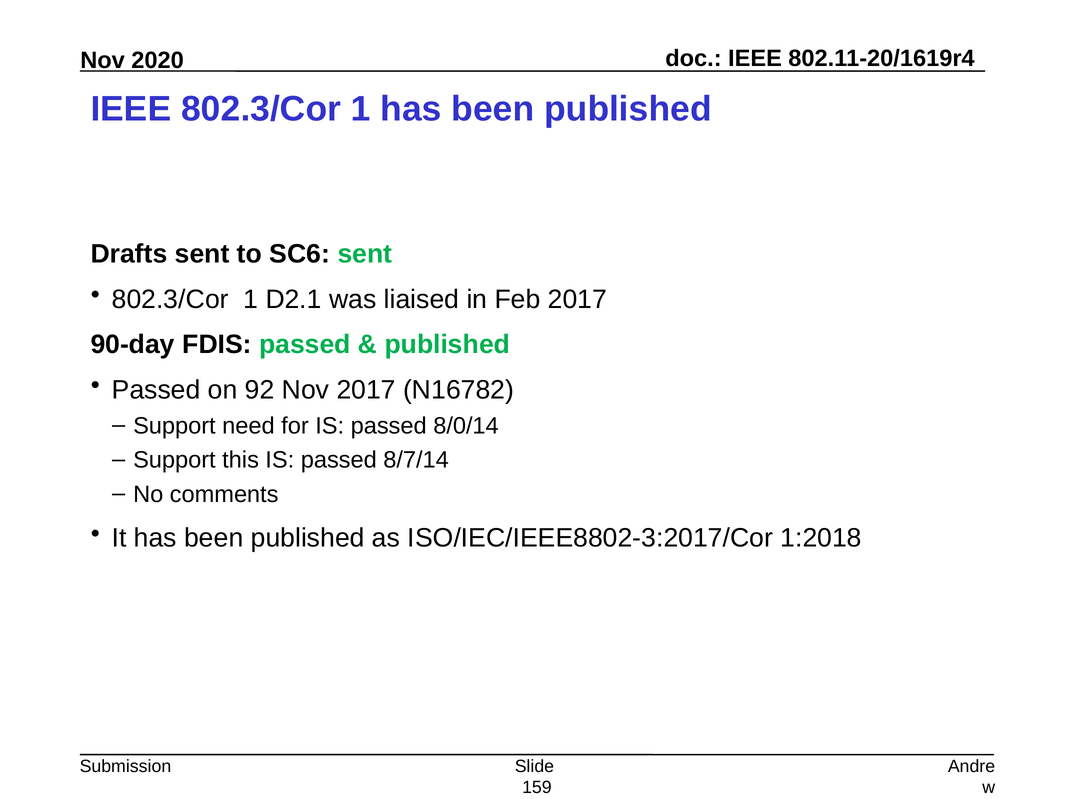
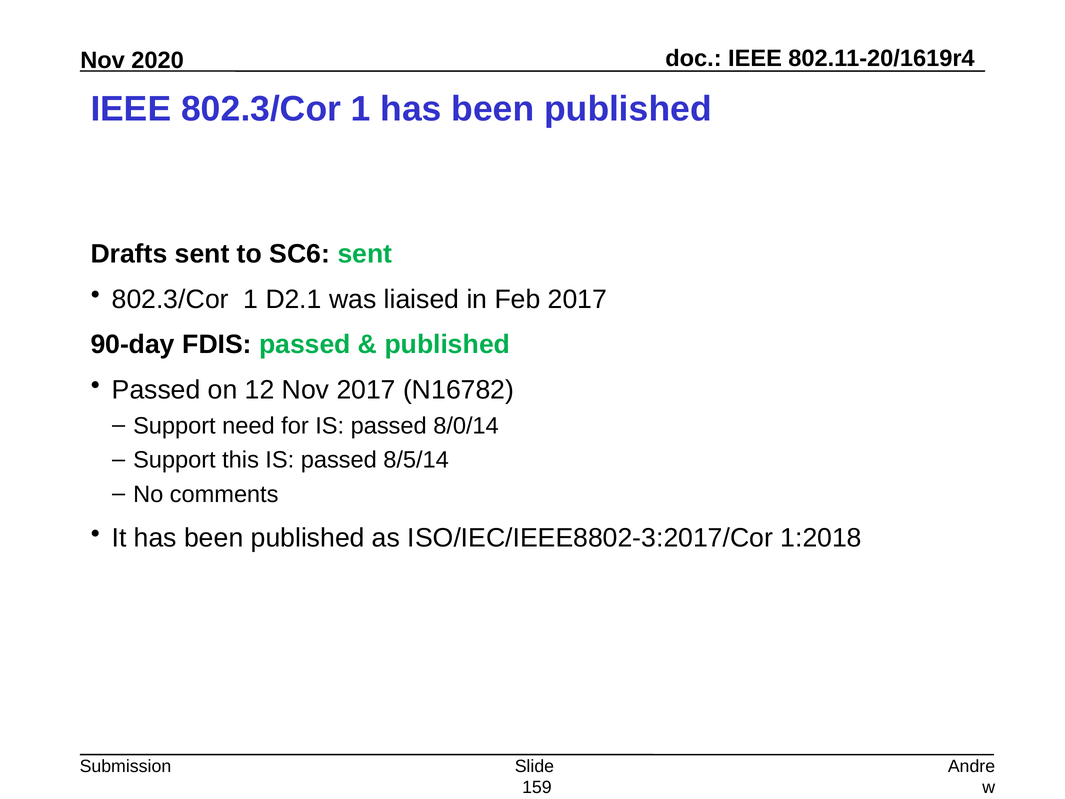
92: 92 -> 12 (260, 390)
8/7/14: 8/7/14 -> 8/5/14 (416, 460)
